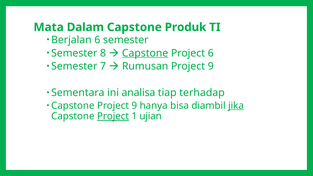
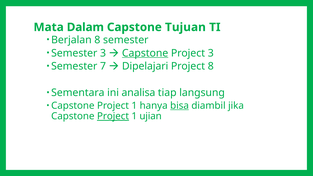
Produk: Produk -> Tujuan (185, 27)
Berjalan 6: 6 -> 8 (97, 40)
Semester 8: 8 -> 3 (103, 53)
Project 6: 6 -> 3 (211, 53)
Rumusan: Rumusan -> Dipelajari (145, 66)
9: 9 -> 8 (211, 66)
terhadap: terhadap -> langsung (202, 93)
9: 9 -> 1 (134, 106)
bisa underline: none -> present (180, 106)
jika underline: present -> none (236, 106)
